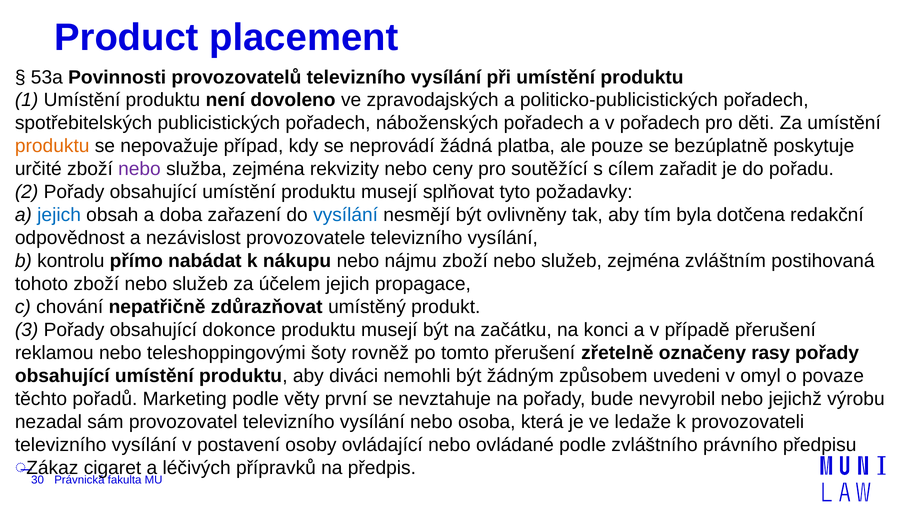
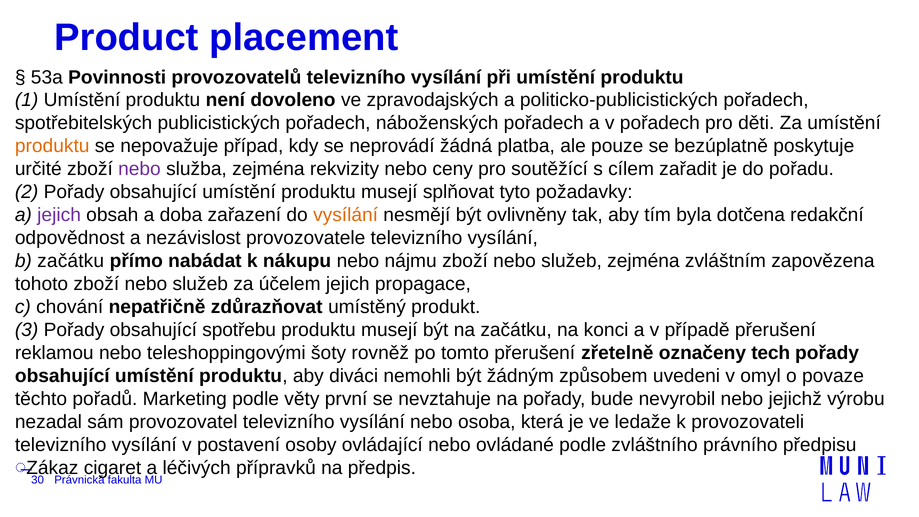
jejich colour: blue -> purple (59, 215)
vysílání colour: blue -> orange (346, 215)
b kontrolu: kontrolu -> začátku (71, 261)
postihovaná: postihovaná -> zapovězena (823, 261)
dokonce: dokonce -> spotřebu (239, 330)
rasy: rasy -> tech (771, 353)
